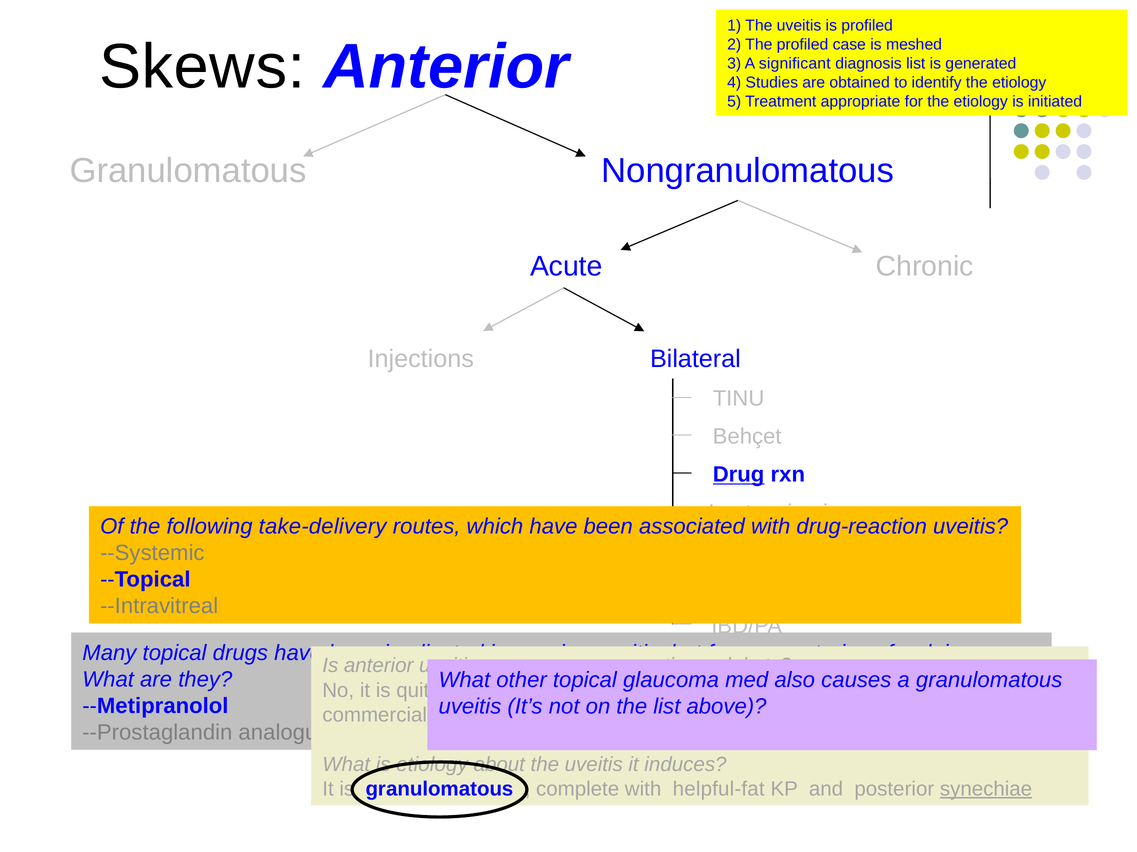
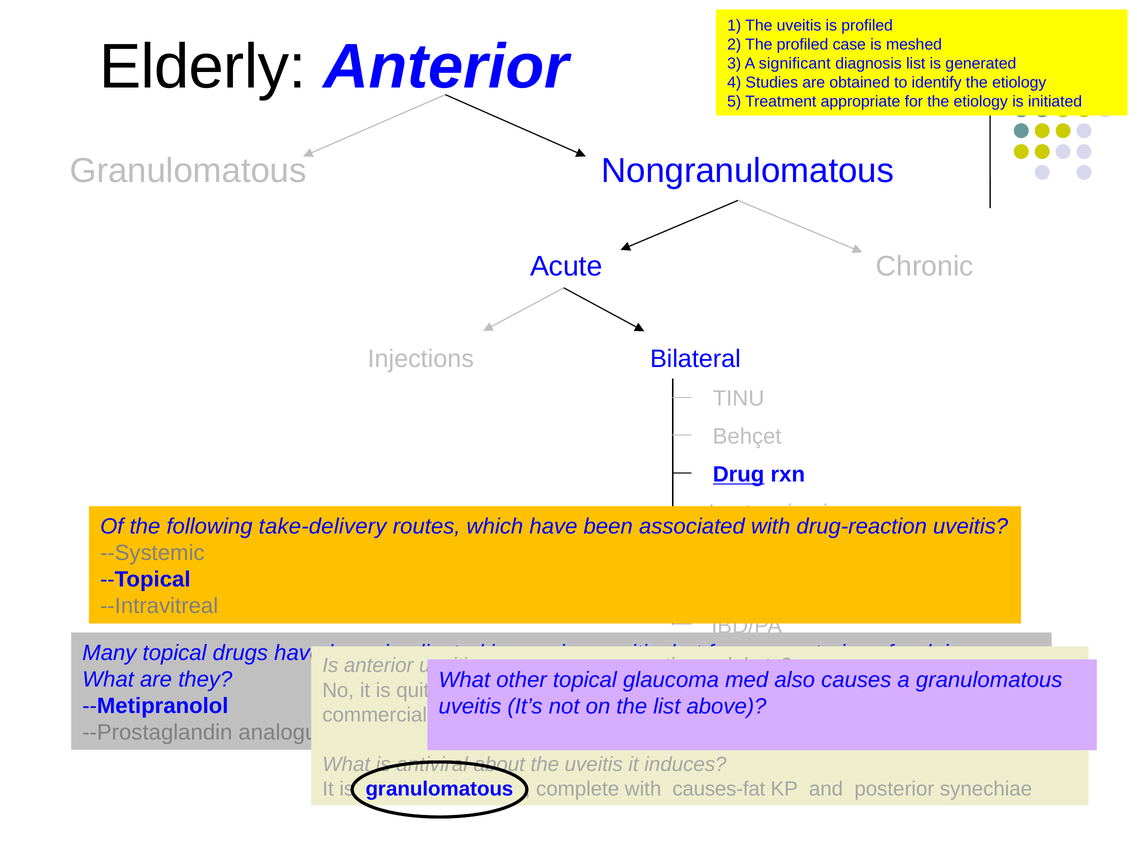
Skews: Skews -> Elderly (203, 67)
is etiology: etiology -> antiviral (432, 765)
helpful-fat: helpful-fat -> causes-fat (719, 790)
synechiae underline: present -> none (986, 790)
